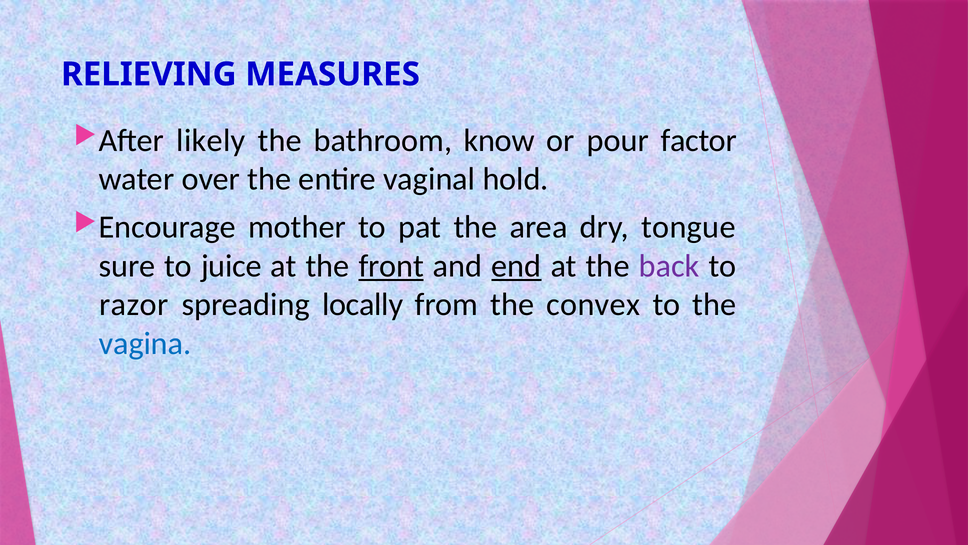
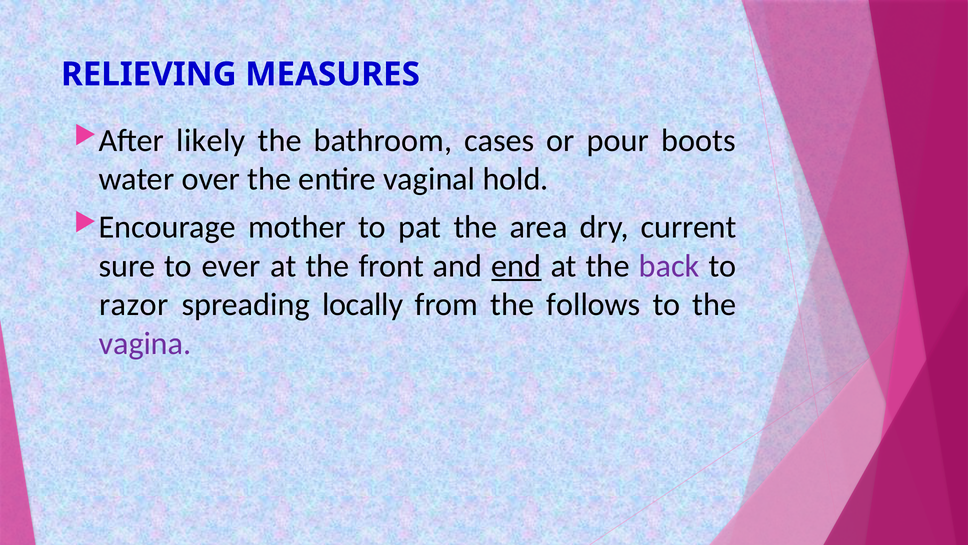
know: know -> cases (499, 140)
factor: factor -> boots (698, 140)
tongue: tongue -> current (689, 227)
juice: juice -> ever (231, 266)
front underline: present -> none (391, 266)
convex: convex -> follows (593, 305)
vagina colour: blue -> purple (145, 343)
